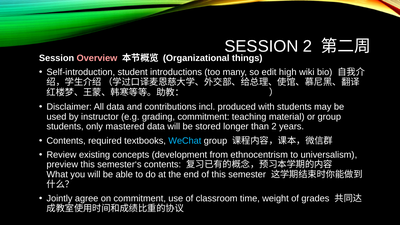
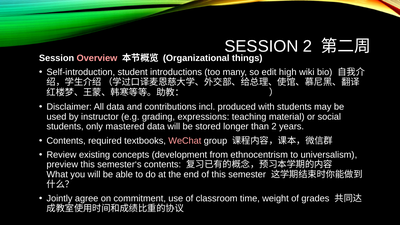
grading commitment: commitment -> expressions (203, 117)
or group: group -> social (329, 117)
WeChat colour: light blue -> pink (185, 141)
